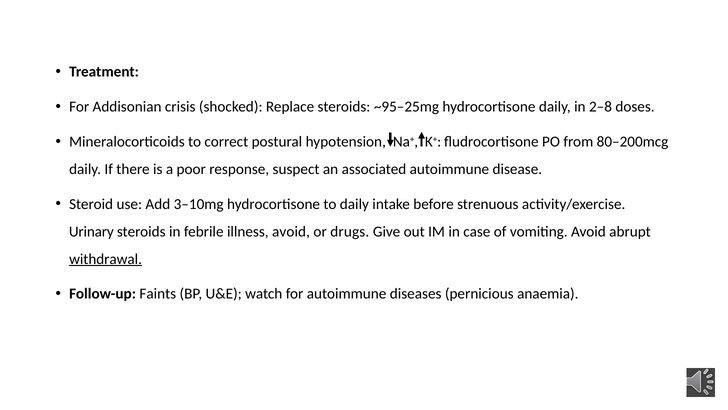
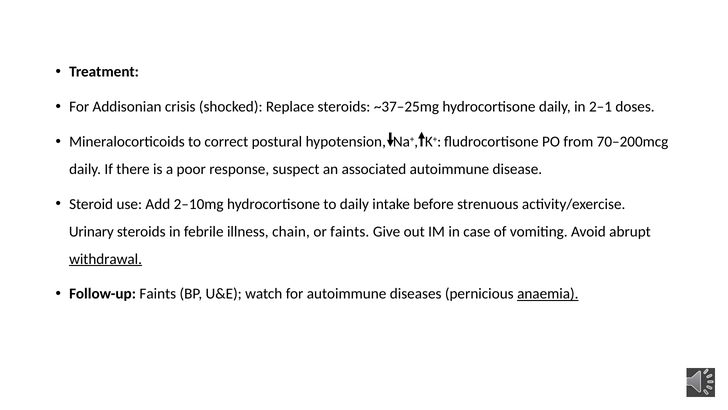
~95–25mg: ~95–25mg -> ~37–25mg (406, 107)
2–8: 2–8 -> 2–1 (600, 107)
80–200mcg: 80–200mcg -> 70–200mcg (633, 142)
3–10mg: 3–10mg -> 2–10mg (199, 204)
illness avoid: avoid -> chain (291, 231)
or drugs: drugs -> faints (350, 231)
anaemia underline: none -> present (548, 294)
